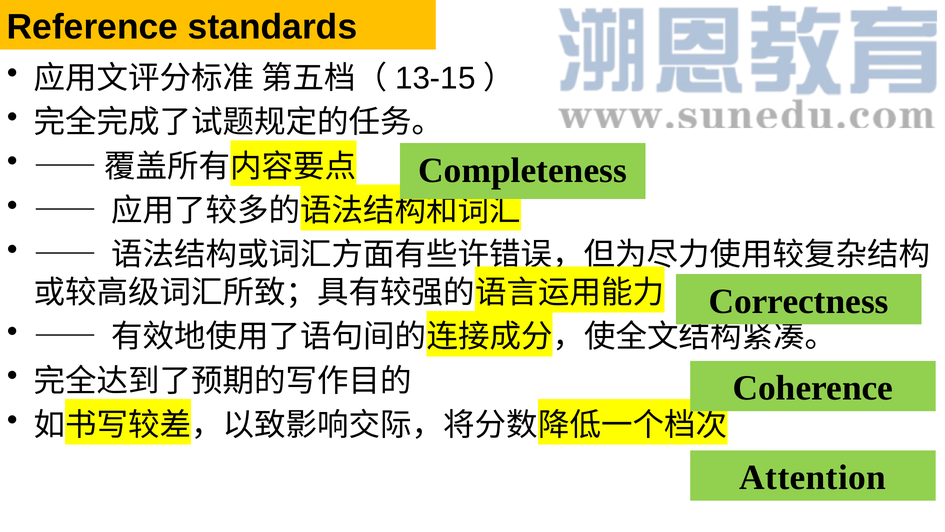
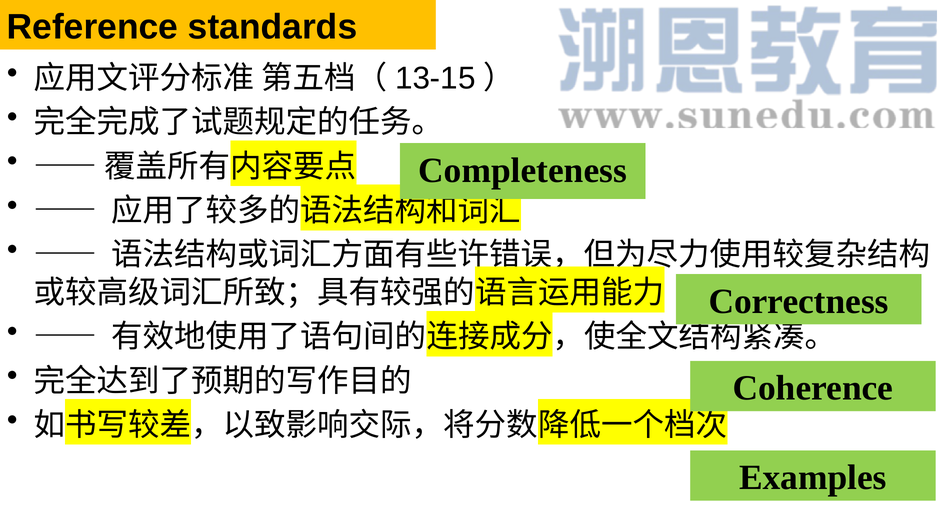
Attention: Attention -> Examples (813, 477)
